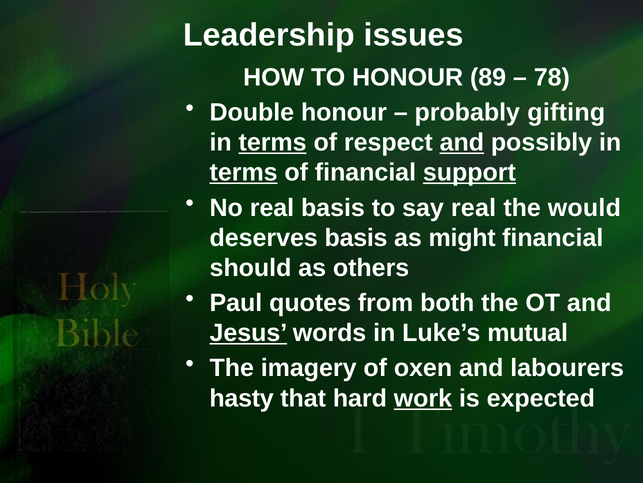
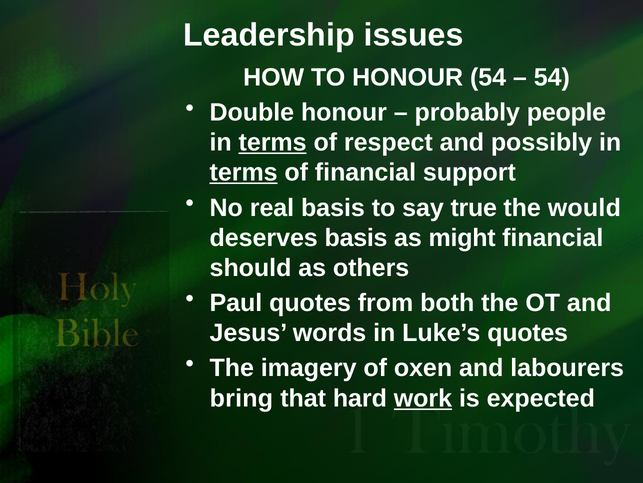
HONOUR 89: 89 -> 54 (488, 77)
78: 78 -> 54 (552, 77)
gifting: gifting -> people (567, 112)
and underline: present -> none (462, 142)
support underline: present -> none (469, 172)
say real: real -> true (474, 207)
Jesus underline: present -> none (248, 333)
Luke’s mutual: mutual -> quotes (528, 333)
hasty: hasty -> bring (241, 398)
